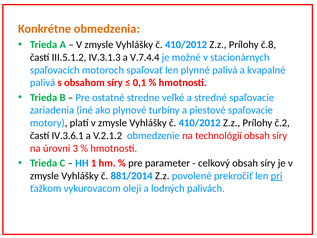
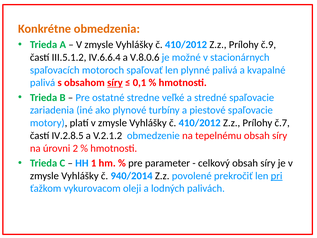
č.8: č.8 -> č.9 (268, 45)
IV.3.1.3: IV.3.1.3 -> IV.6.6.4 (105, 57)
V.7.4.4: V.7.4.4 -> V.8.0.6 (145, 57)
síry underline: none -> present (115, 83)
č.2: č.2 -> č.7 (282, 123)
IV.3.6.1: IV.3.6.1 -> IV.2.8.5 (68, 135)
technológií: technológií -> tepelnému (218, 135)
3: 3 -> 2 (75, 148)
881/2014: 881/2014 -> 940/2014 (132, 176)
